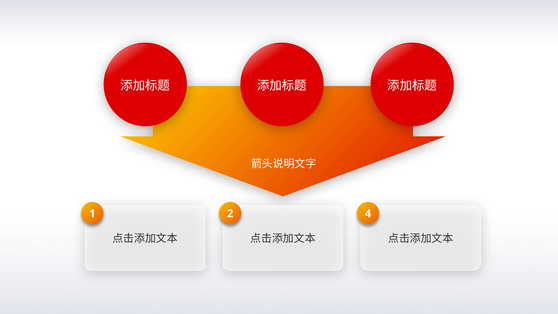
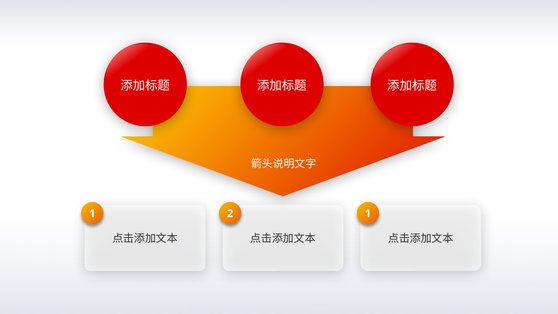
2 4: 4 -> 1 (368, 214)
